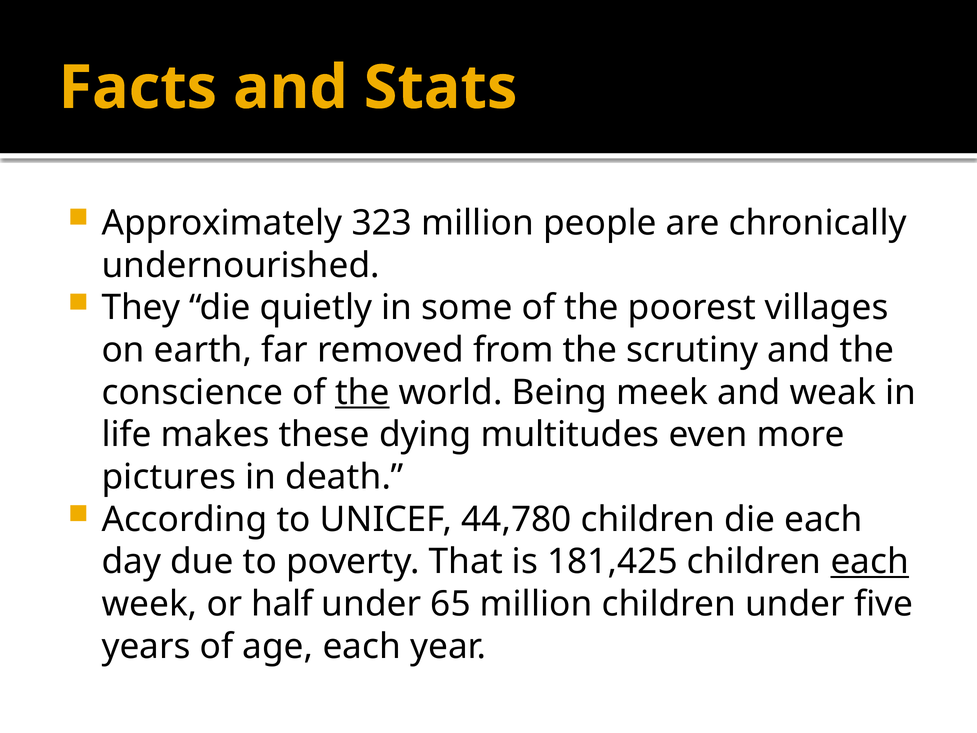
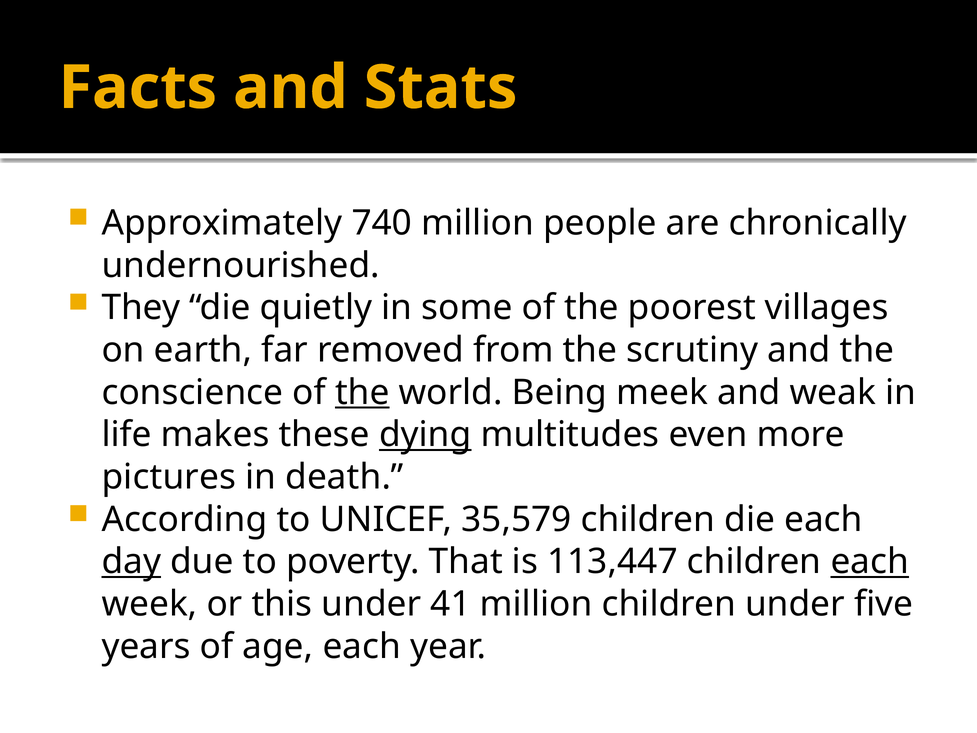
323: 323 -> 740 (382, 223)
dying underline: none -> present (425, 435)
44,780: 44,780 -> 35,579 (516, 519)
day underline: none -> present (131, 562)
181,425: 181,425 -> 113,447 (612, 562)
half: half -> this (282, 604)
65: 65 -> 41 (451, 604)
